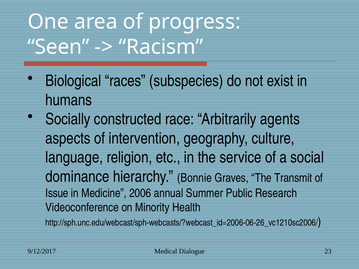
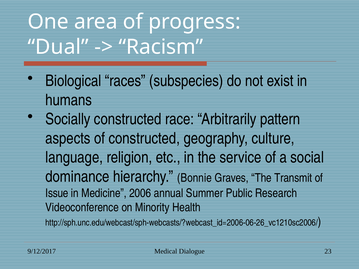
Seen: Seen -> Dual (58, 47)
agents: agents -> pattern (280, 119)
of intervention: intervention -> constructed (144, 138)
